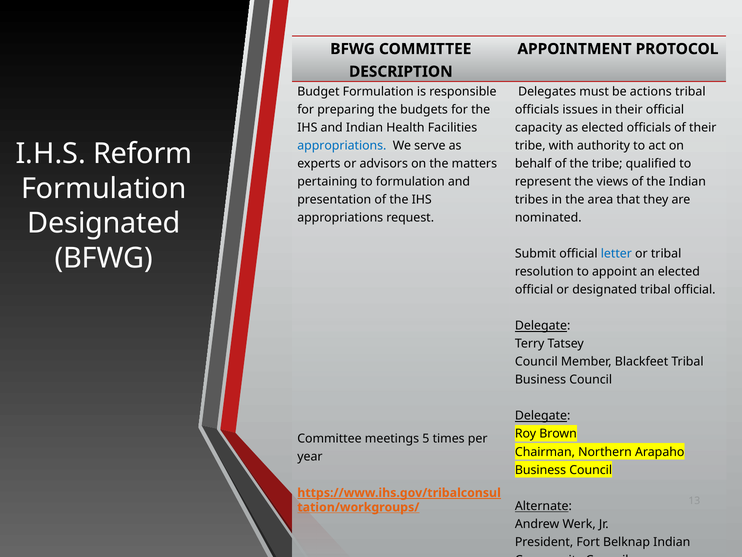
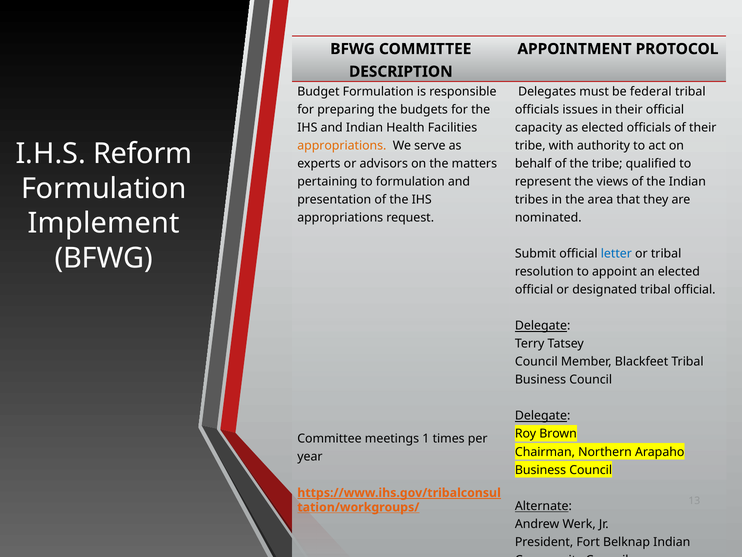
actions: actions -> federal (651, 92)
appropriations colour: blue -> orange (342, 146)
Designated: Designated -> Implement (104, 223)
5: 5 -> 1 (426, 438)
